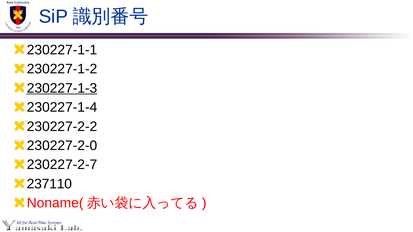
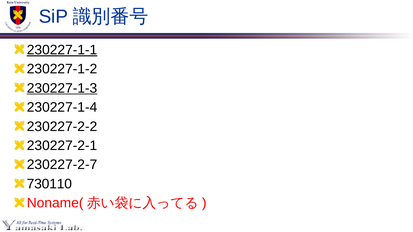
230227-1-1 underline: none -> present (62, 50)
230227-2-0: 230227-2-0 -> 230227-2-1 (62, 146)
237110: 237110 -> 730110 (49, 184)
